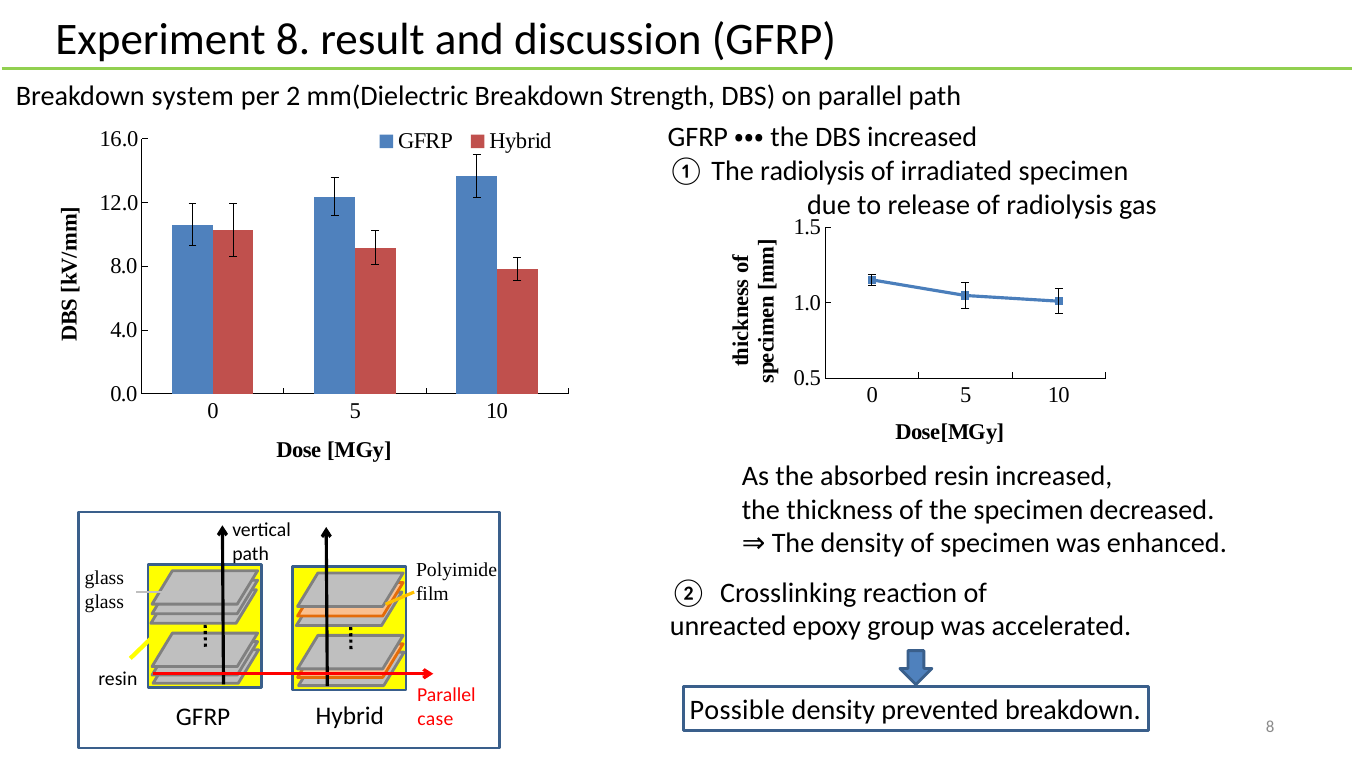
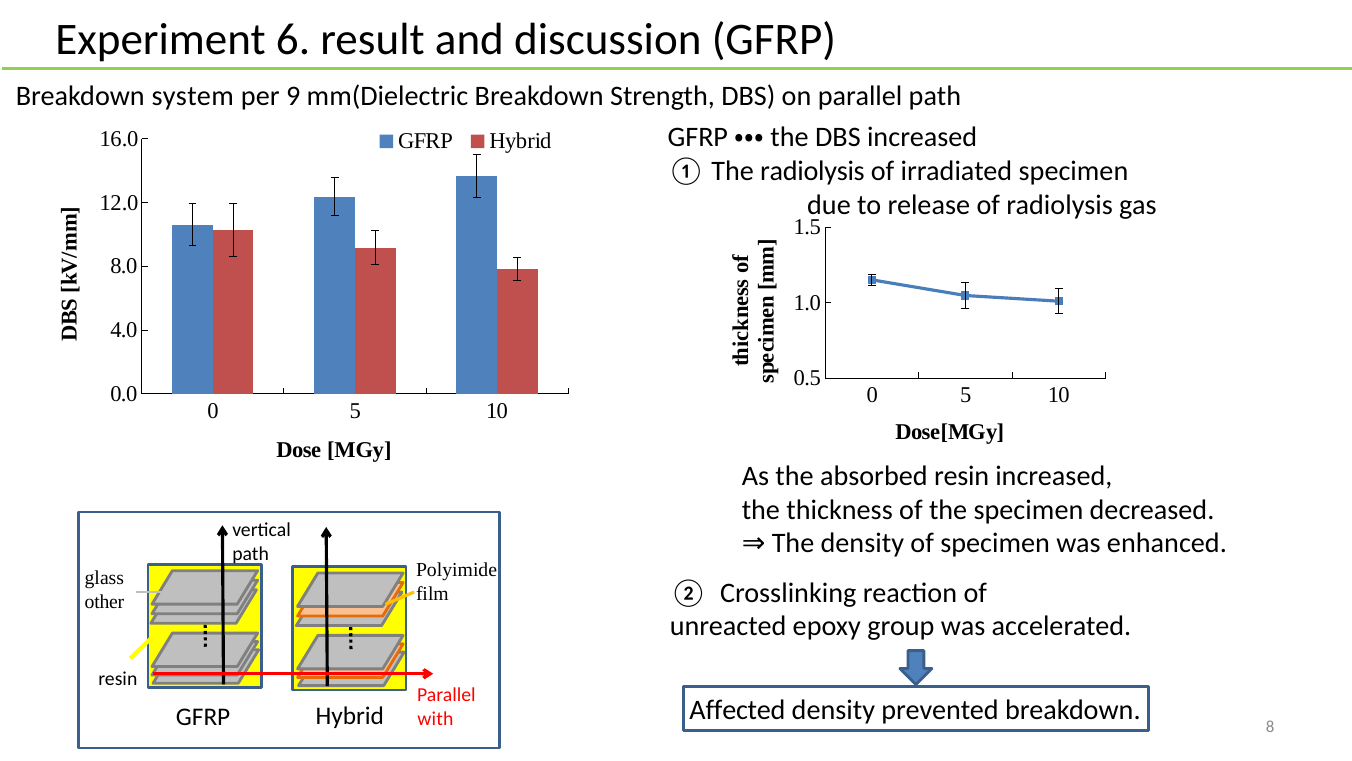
Experiment 8: 8 -> 6 (293, 40)
2: 2 -> 9 (293, 96)
glass: glass -> other (104, 602)
Possible: Possible -> Affected (737, 710)
case: case -> with (435, 718)
